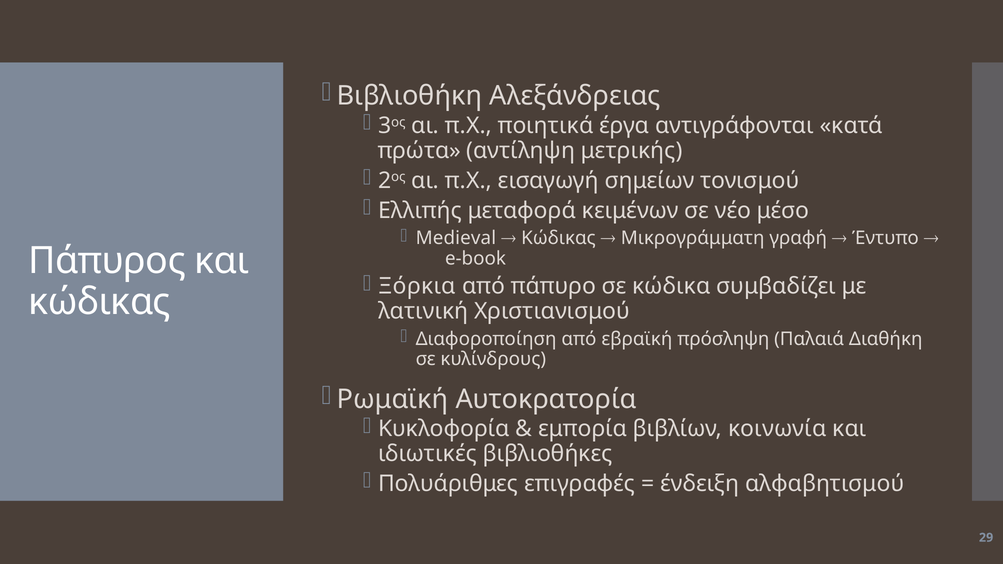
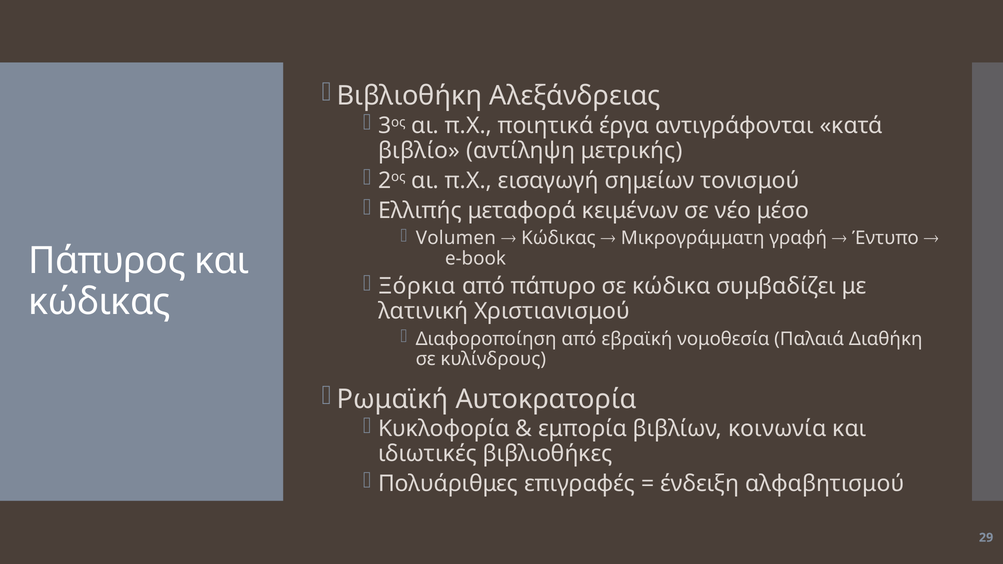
πρώτα: πρώτα -> βιβλίο (419, 151)
Medieval: Medieval -> Volumen (456, 238)
πρόσληψη: πρόσληψη -> νομοθεσία (723, 339)
